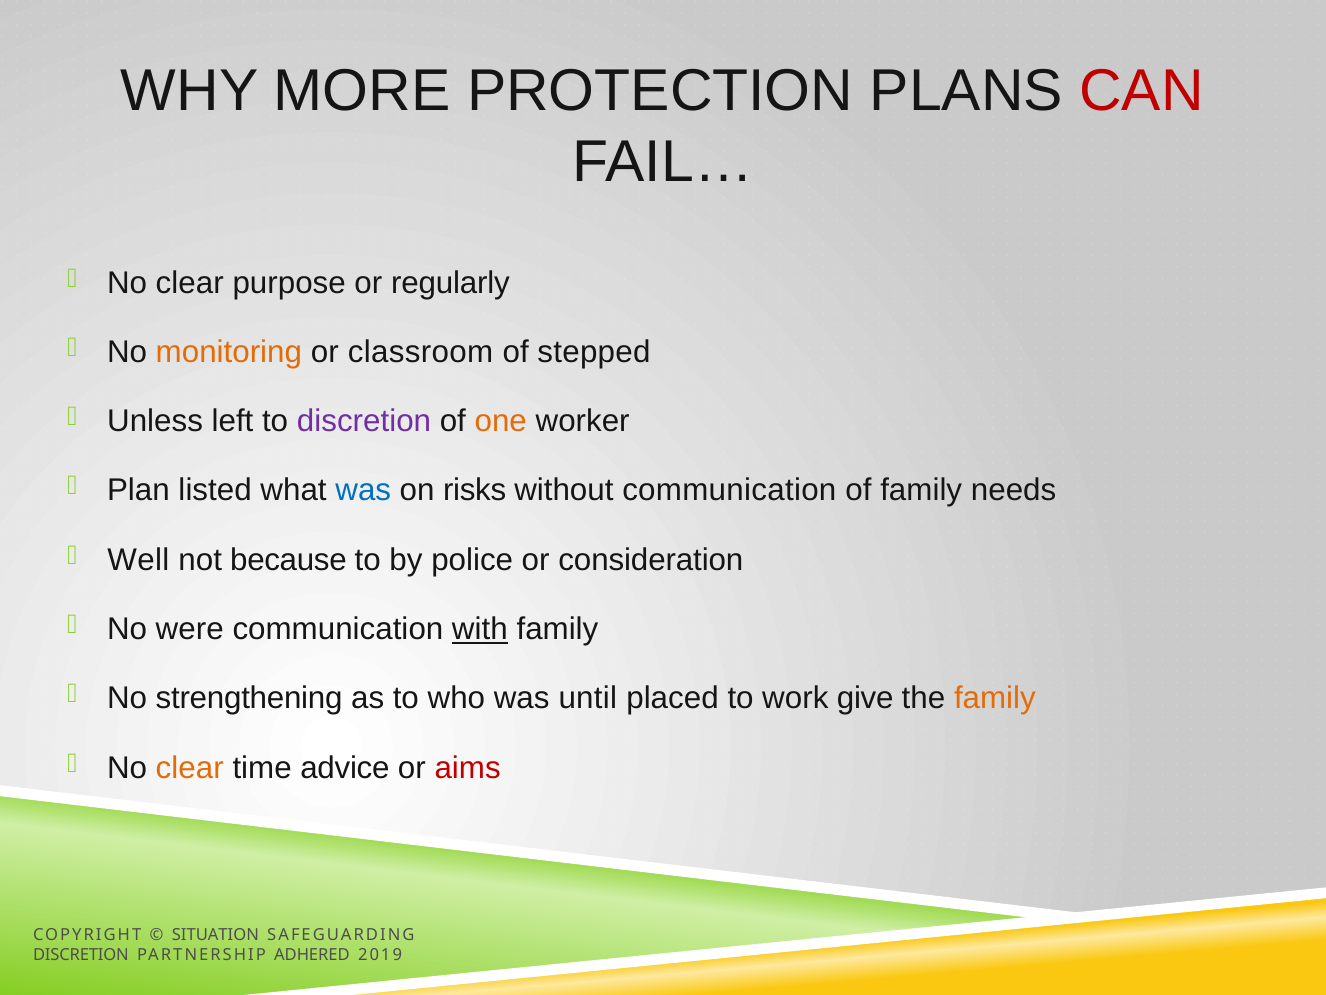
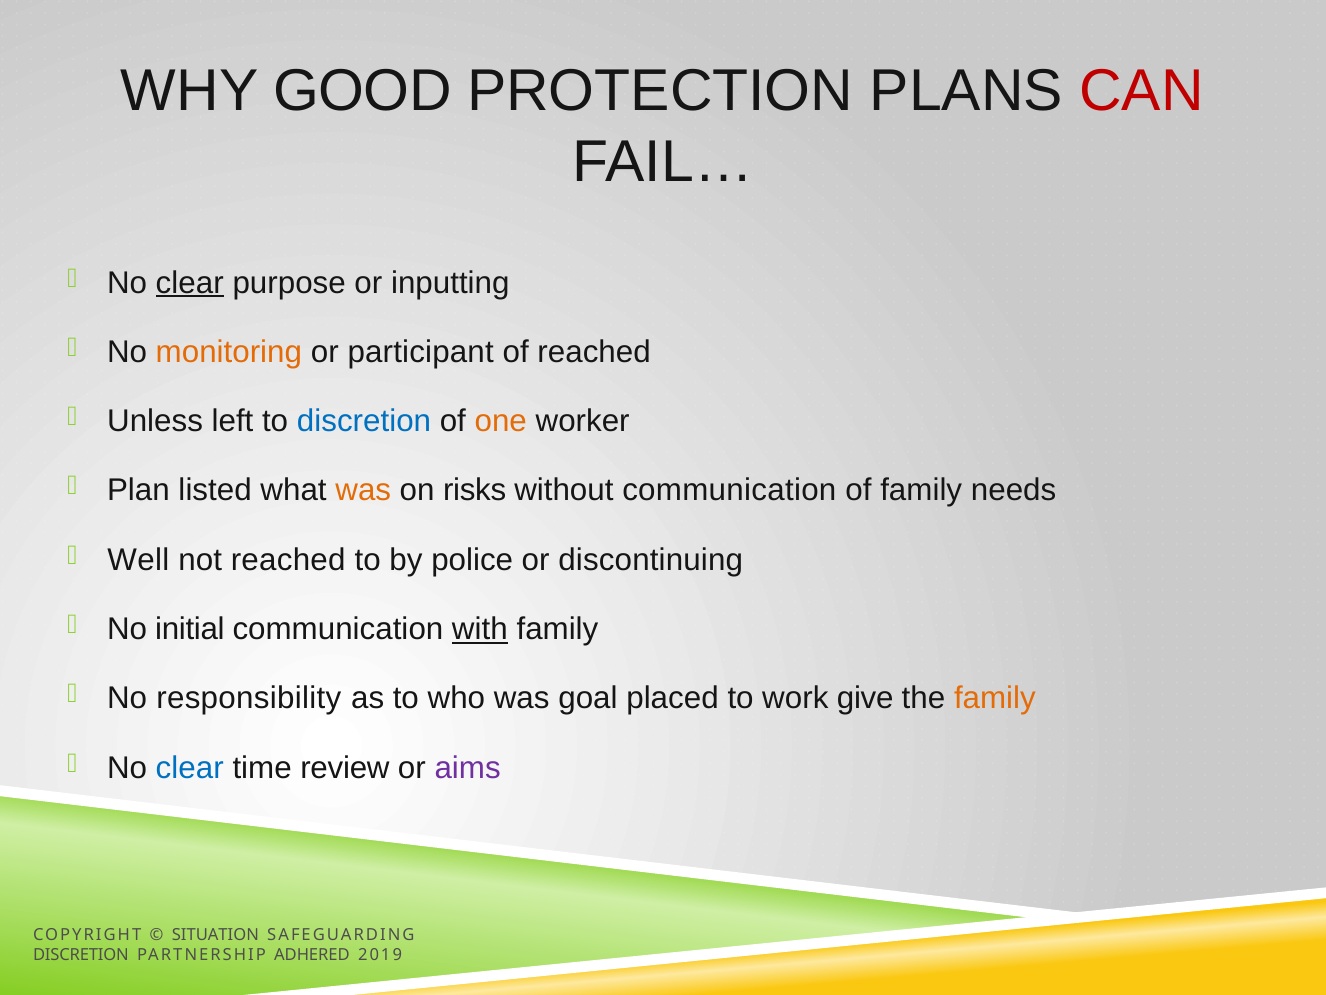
MORE: MORE -> GOOD (363, 91)
clear underline: none -> present (190, 283)
regularly: regularly -> inputting (450, 283)
classroom: classroom -> participant (421, 352)
of stepped: stepped -> reached (594, 352)
discretion colour: purple -> blue (364, 421)
was colour: blue -> orange (363, 490)
not because: because -> reached (288, 560)
consideration: consideration -> discontinuing (651, 560)
were: were -> initial (190, 629)
strengthening: strengthening -> responsibility (249, 698)
until: until -> goal (588, 698)
clear colour: orange -> blue (190, 768)
advice: advice -> review (345, 768)
aims colour: red -> purple (468, 768)
